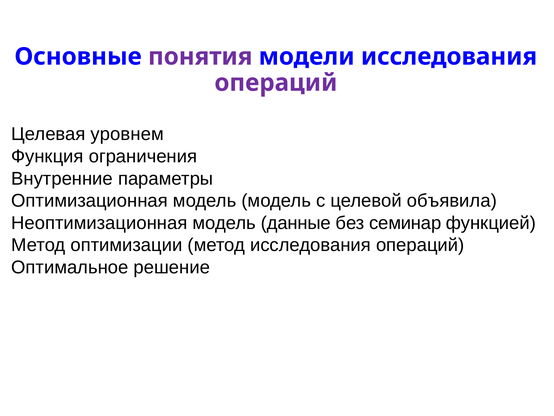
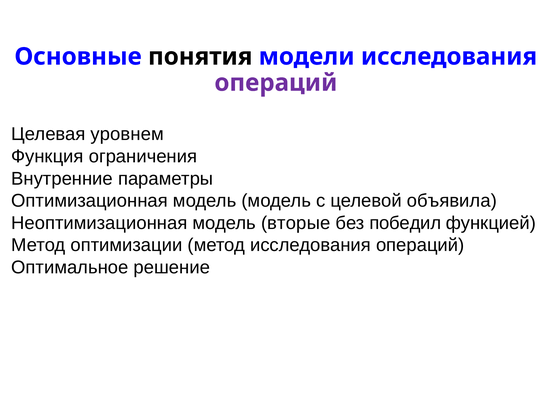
понятия colour: purple -> black (200, 57)
данные: данные -> вторые (296, 223)
семинар: семинар -> победил (405, 223)
